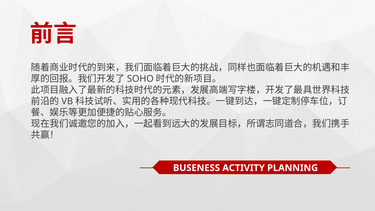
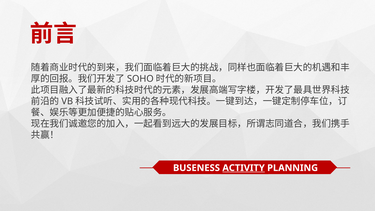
ACTIVITY underline: none -> present (244, 168)
